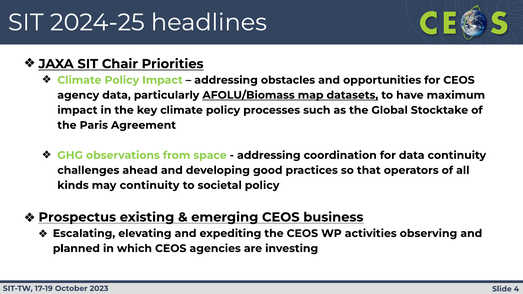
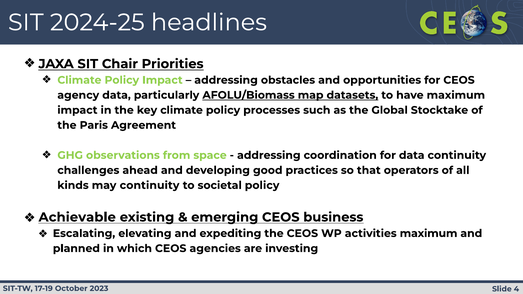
Prospectus: Prospectus -> Achievable (77, 217)
activities observing: observing -> maximum (429, 234)
